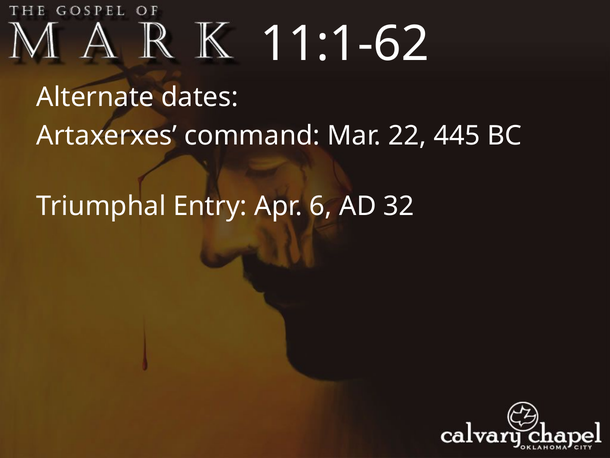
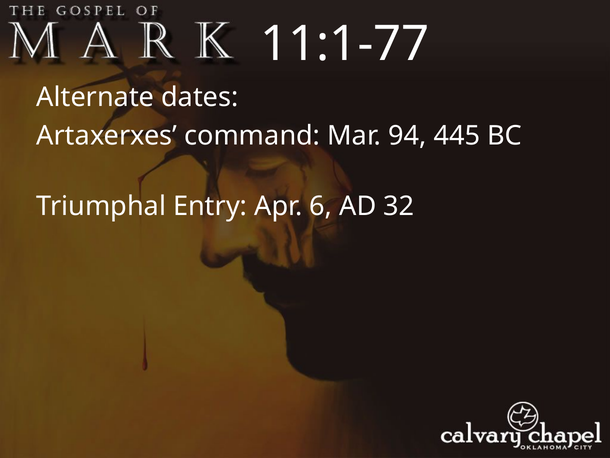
11:1-62: 11:1-62 -> 11:1-77 (345, 44)
22: 22 -> 94 (407, 136)
